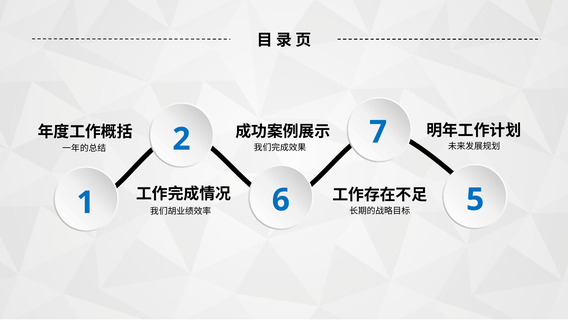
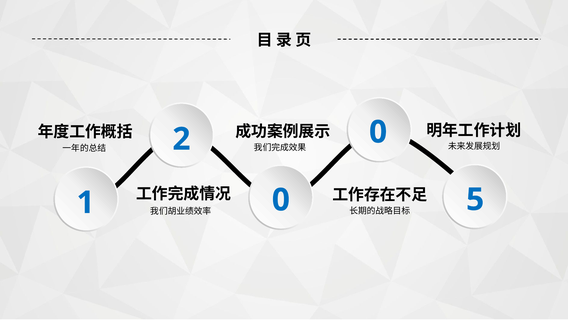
2 7: 7 -> 0 (378, 132)
1 6: 6 -> 0 (281, 200)
